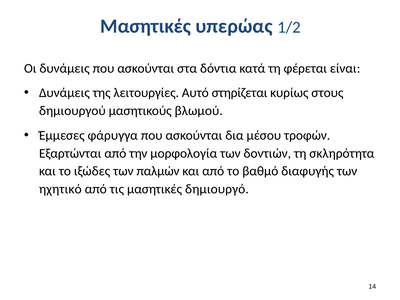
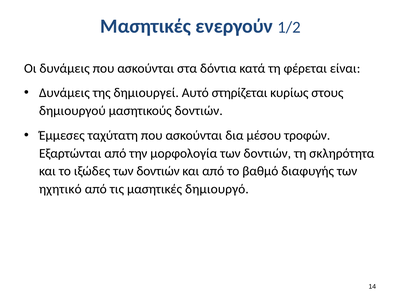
υπερώας: υπερώας -> ενεργούν (234, 26)
λειτουργίες: λειτουργίες -> δημιουργεί (146, 93)
μασητικούς βλωμού: βλωμού -> δοντιών (199, 111)
φάρυγγα: φάρυγγα -> ταχύτατη (113, 135)
ιξώδες των παλμών: παλμών -> δοντιών (158, 171)
